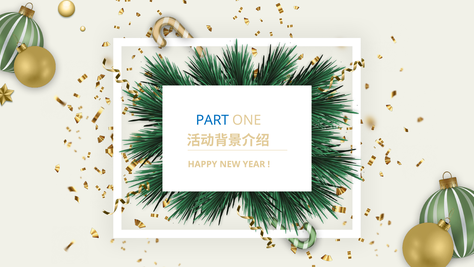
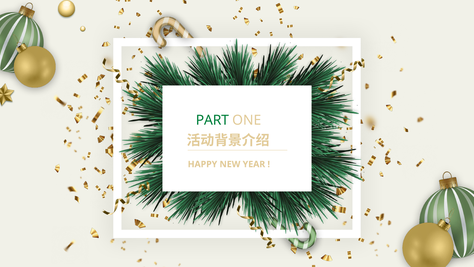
PART colour: blue -> green (212, 120)
